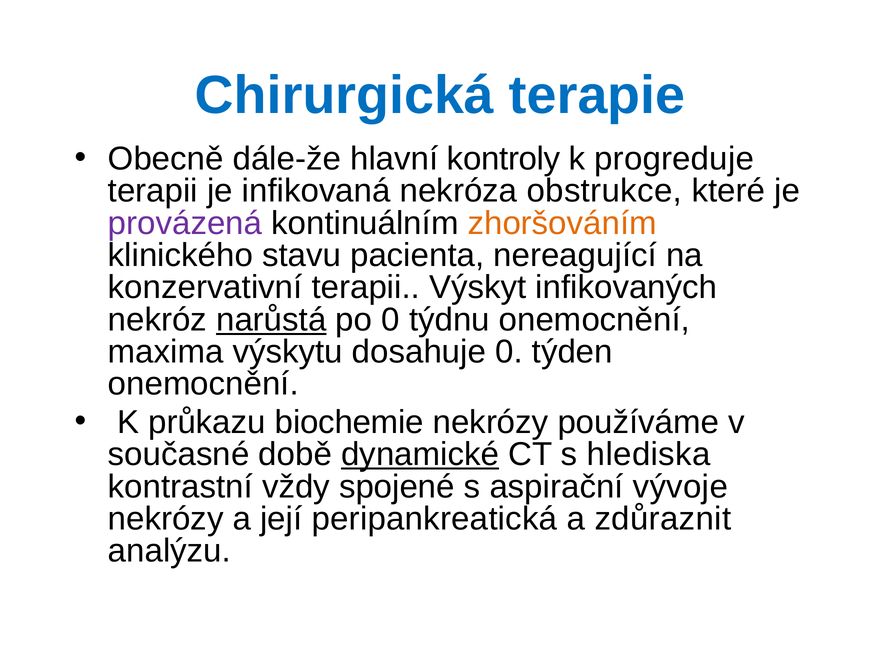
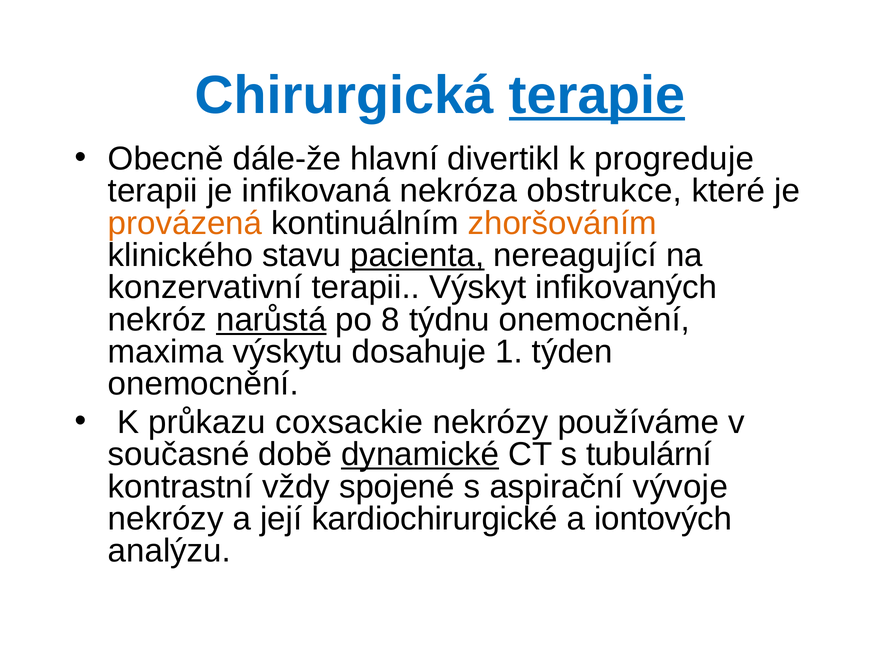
terapie underline: none -> present (597, 96)
kontroly: kontroly -> divertikl (504, 159)
provázená colour: purple -> orange (185, 223)
pacienta underline: none -> present (417, 255)
po 0: 0 -> 8 (391, 319)
dosahuje 0: 0 -> 1 (509, 352)
biochemie: biochemie -> coxsackie (349, 422)
hlediska: hlediska -> tubulární (649, 454)
peripankreatická: peripankreatická -> kardiochirurgické (435, 519)
zdůraznit: zdůraznit -> iontových (663, 519)
